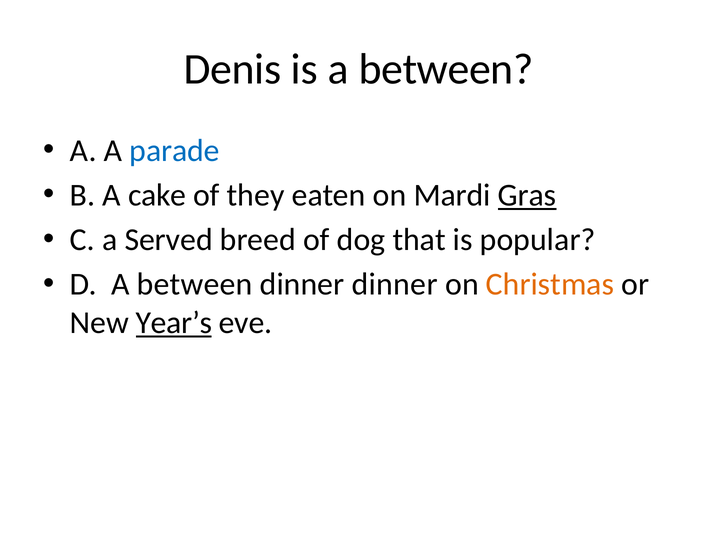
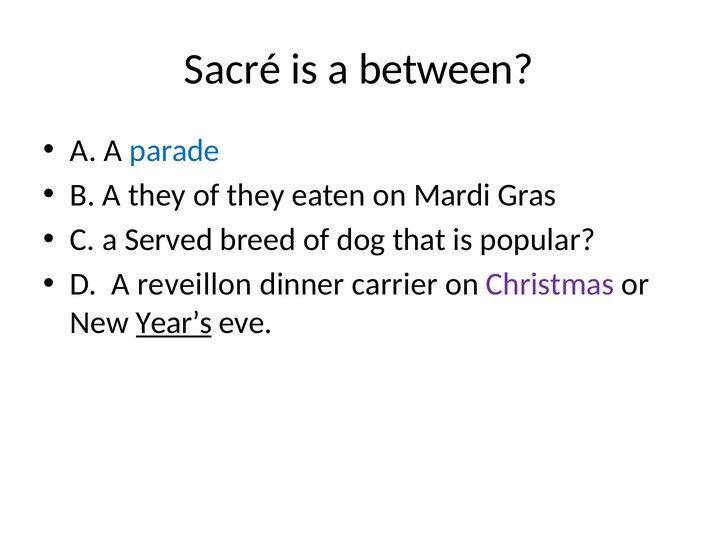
Denis: Denis -> Sacré (232, 69)
A cake: cake -> they (157, 195)
Gras underline: present -> none (527, 195)
D A between: between -> reveillon (195, 284)
dinner dinner: dinner -> carrier (395, 284)
Christmas colour: orange -> purple (550, 284)
